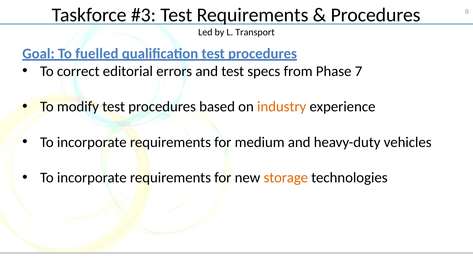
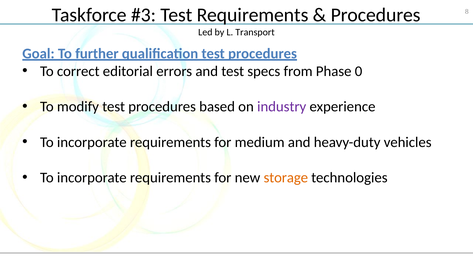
fuelled: fuelled -> further (97, 53)
7: 7 -> 0 (359, 71)
industry colour: orange -> purple (282, 107)
